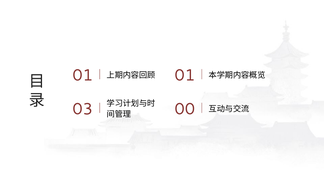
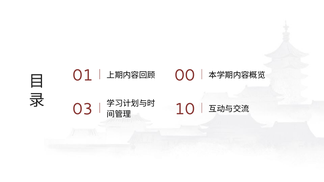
01: 01 -> 00 (185, 75)
00: 00 -> 10 (185, 109)
